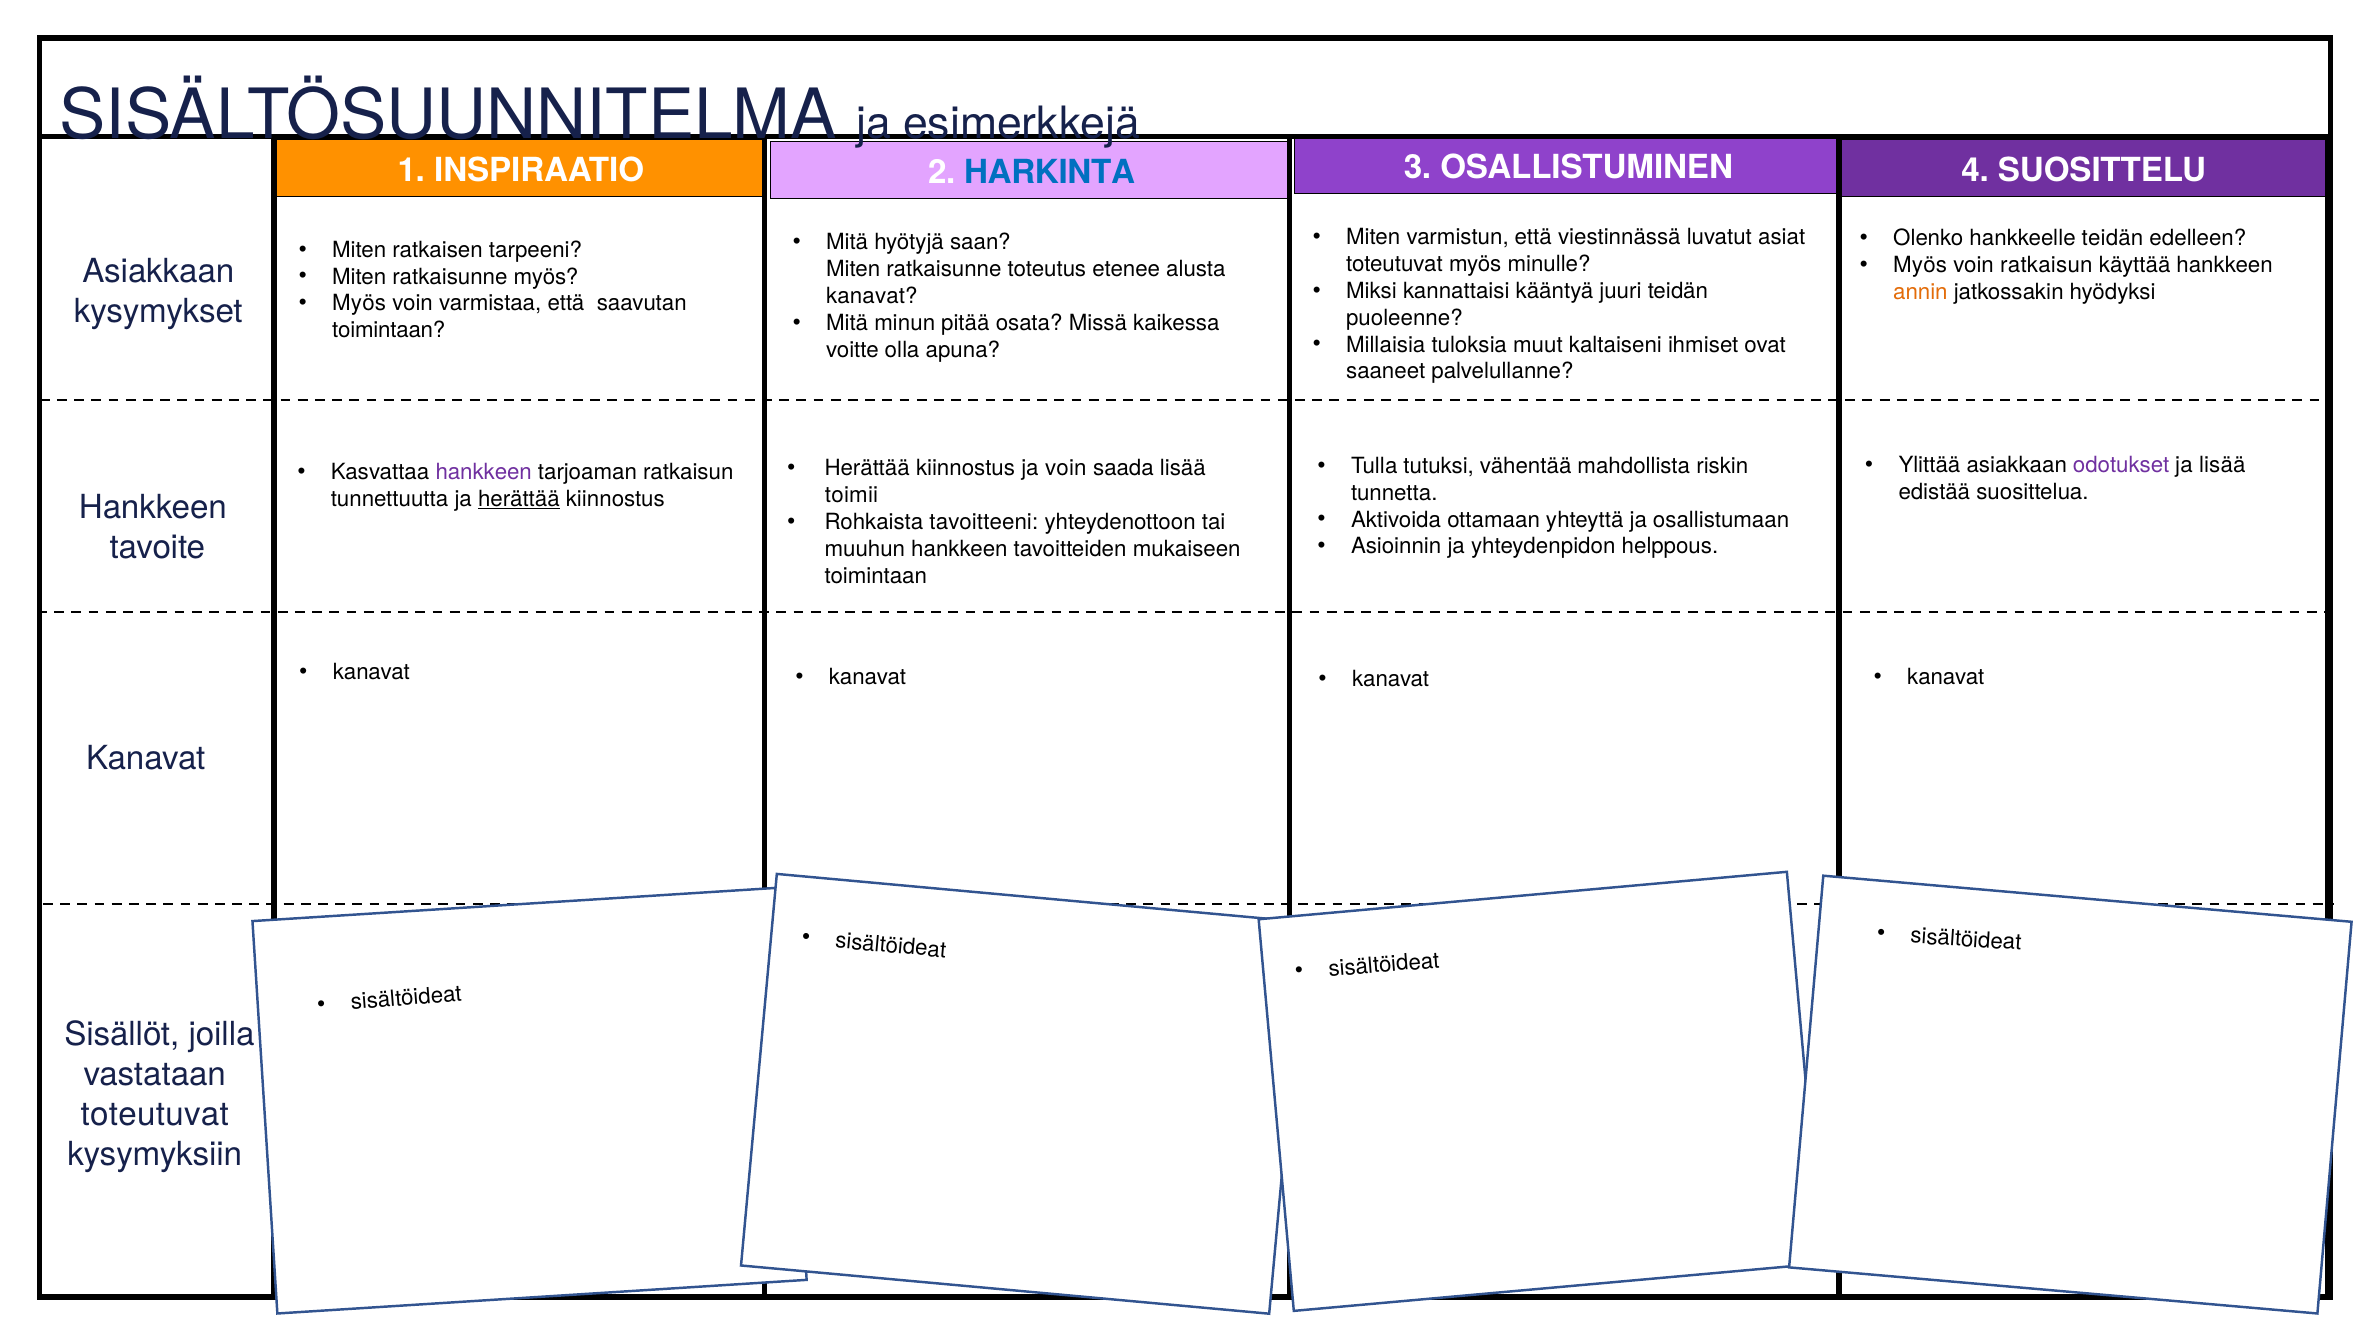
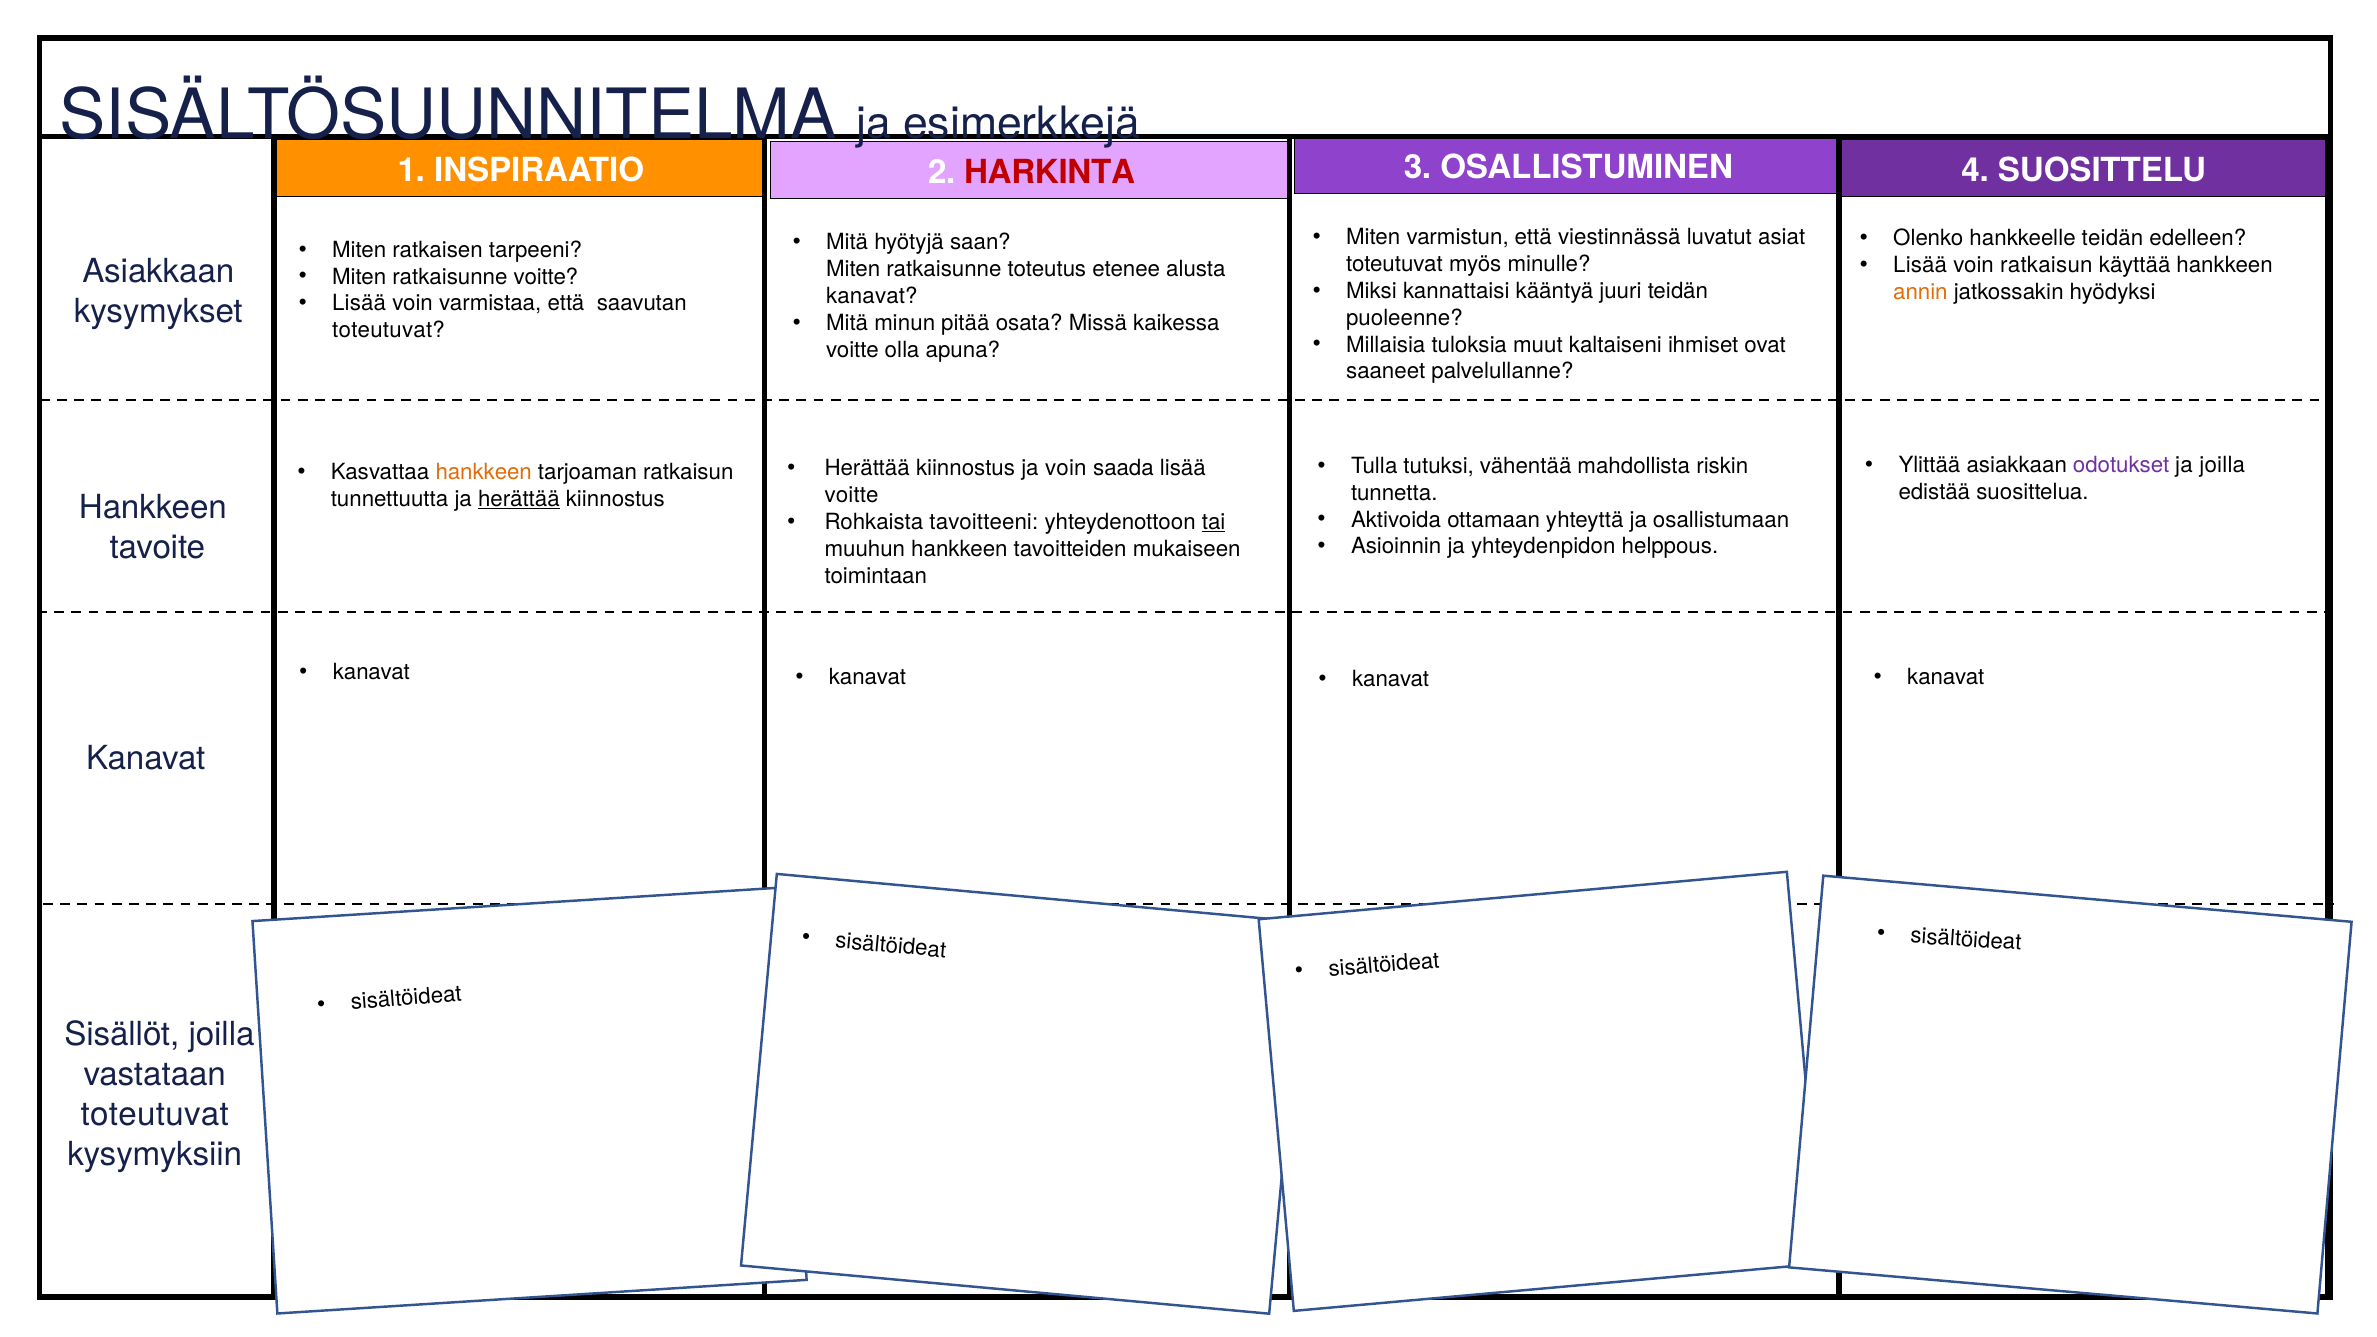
HARKINTA colour: blue -> red (1050, 172)
Myös: Myös -> Lisää (1920, 265)
ratkaisunne myös: myös -> voitte (546, 277)
Myös: Myös -> Lisää (359, 303)
toimintaan: toimintaan -> toteutuvat (389, 330)
ja lisää: lisää -> joilla (2222, 465)
hankkeen colour: purple -> orange (484, 472)
toimii: toimii -> voitte (852, 495)
tai underline: none -> present (1214, 522)
